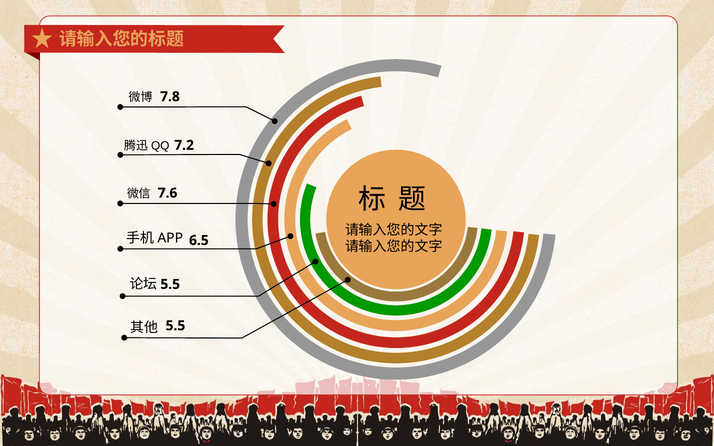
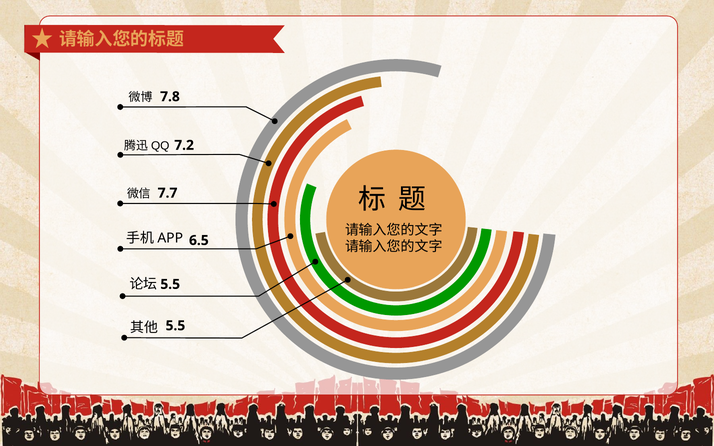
7.6: 7.6 -> 7.7 (168, 193)
